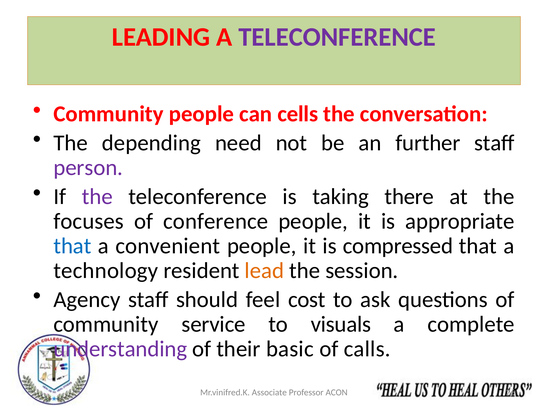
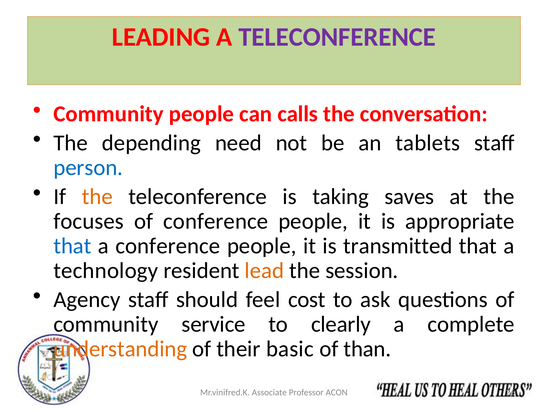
cells: cells -> calls (298, 114)
further: further -> tablets (428, 143)
person colour: purple -> blue (88, 168)
the colour: purple -> orange (97, 197)
there: there -> saves (409, 197)
a convenient: convenient -> conference (168, 246)
compressed: compressed -> transmitted (398, 246)
visuals: visuals -> clearly (341, 324)
understanding colour: purple -> orange (120, 349)
calls: calls -> than (367, 349)
